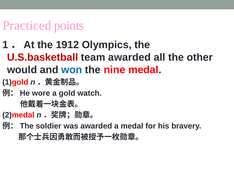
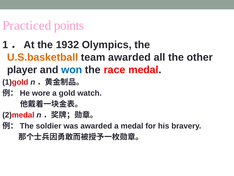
1912: 1912 -> 1932 (67, 45)
U.S.basketball colour: red -> orange (43, 57)
would: would -> player (22, 70)
nine: nine -> race (115, 70)
